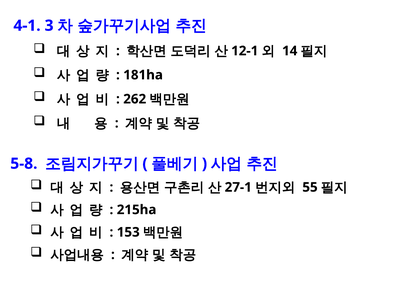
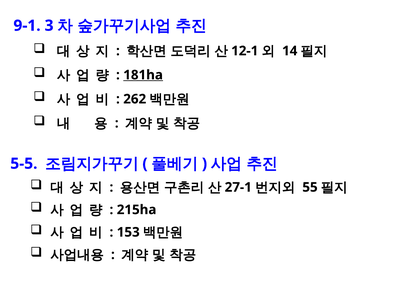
4-1: 4-1 -> 9-1 (27, 26)
181ha underline: none -> present (143, 75)
5-8: 5-8 -> 5-5 (24, 163)
